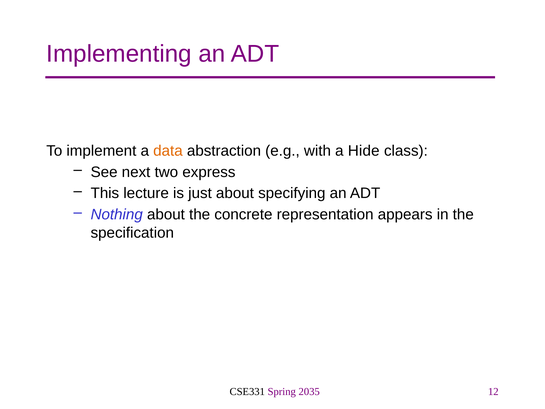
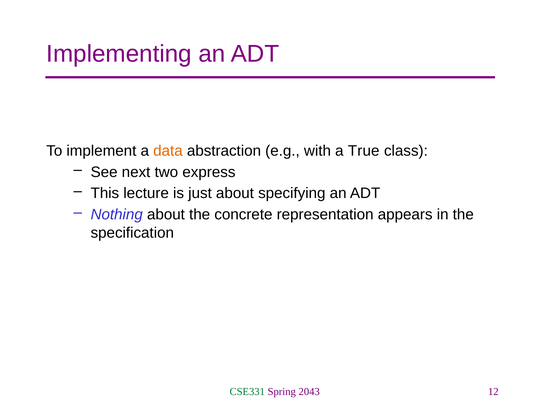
Hide: Hide -> True (364, 151)
CSE331 colour: black -> green (247, 391)
2035: 2035 -> 2043 (309, 391)
